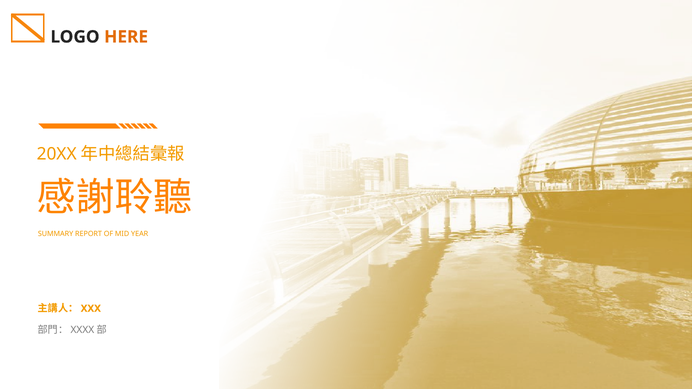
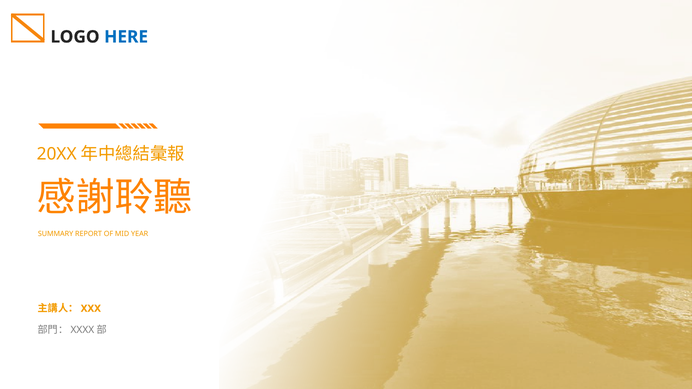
HERE colour: orange -> blue (126, 37)
